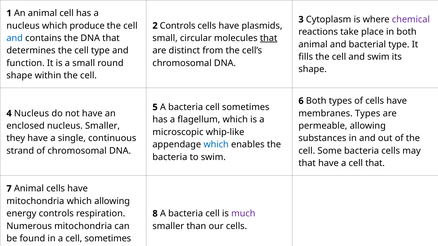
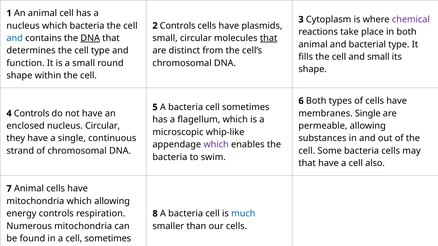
which produce: produce -> bacteria (87, 26)
DNA underline: none -> present (90, 38)
and swim: swim -> small (378, 57)
membranes Types: Types -> Single (368, 114)
4 Nucleus: Nucleus -> Controls (32, 114)
nucleus Smaller: Smaller -> Circular (103, 126)
which colour: blue -> purple (216, 145)
cell that: that -> also (375, 163)
much colour: purple -> blue (243, 214)
